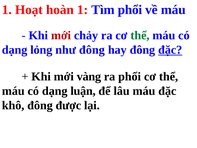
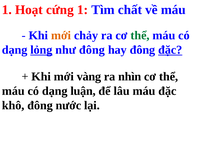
hoàn: hoàn -> cứng (60, 10)
Tìm phổi: phổi -> chất (130, 10)
mới colour: red -> orange (61, 35)
lỏng underline: none -> present (41, 50)
ra phổi: phổi -> nhìn (130, 76)
được: được -> nước (68, 105)
